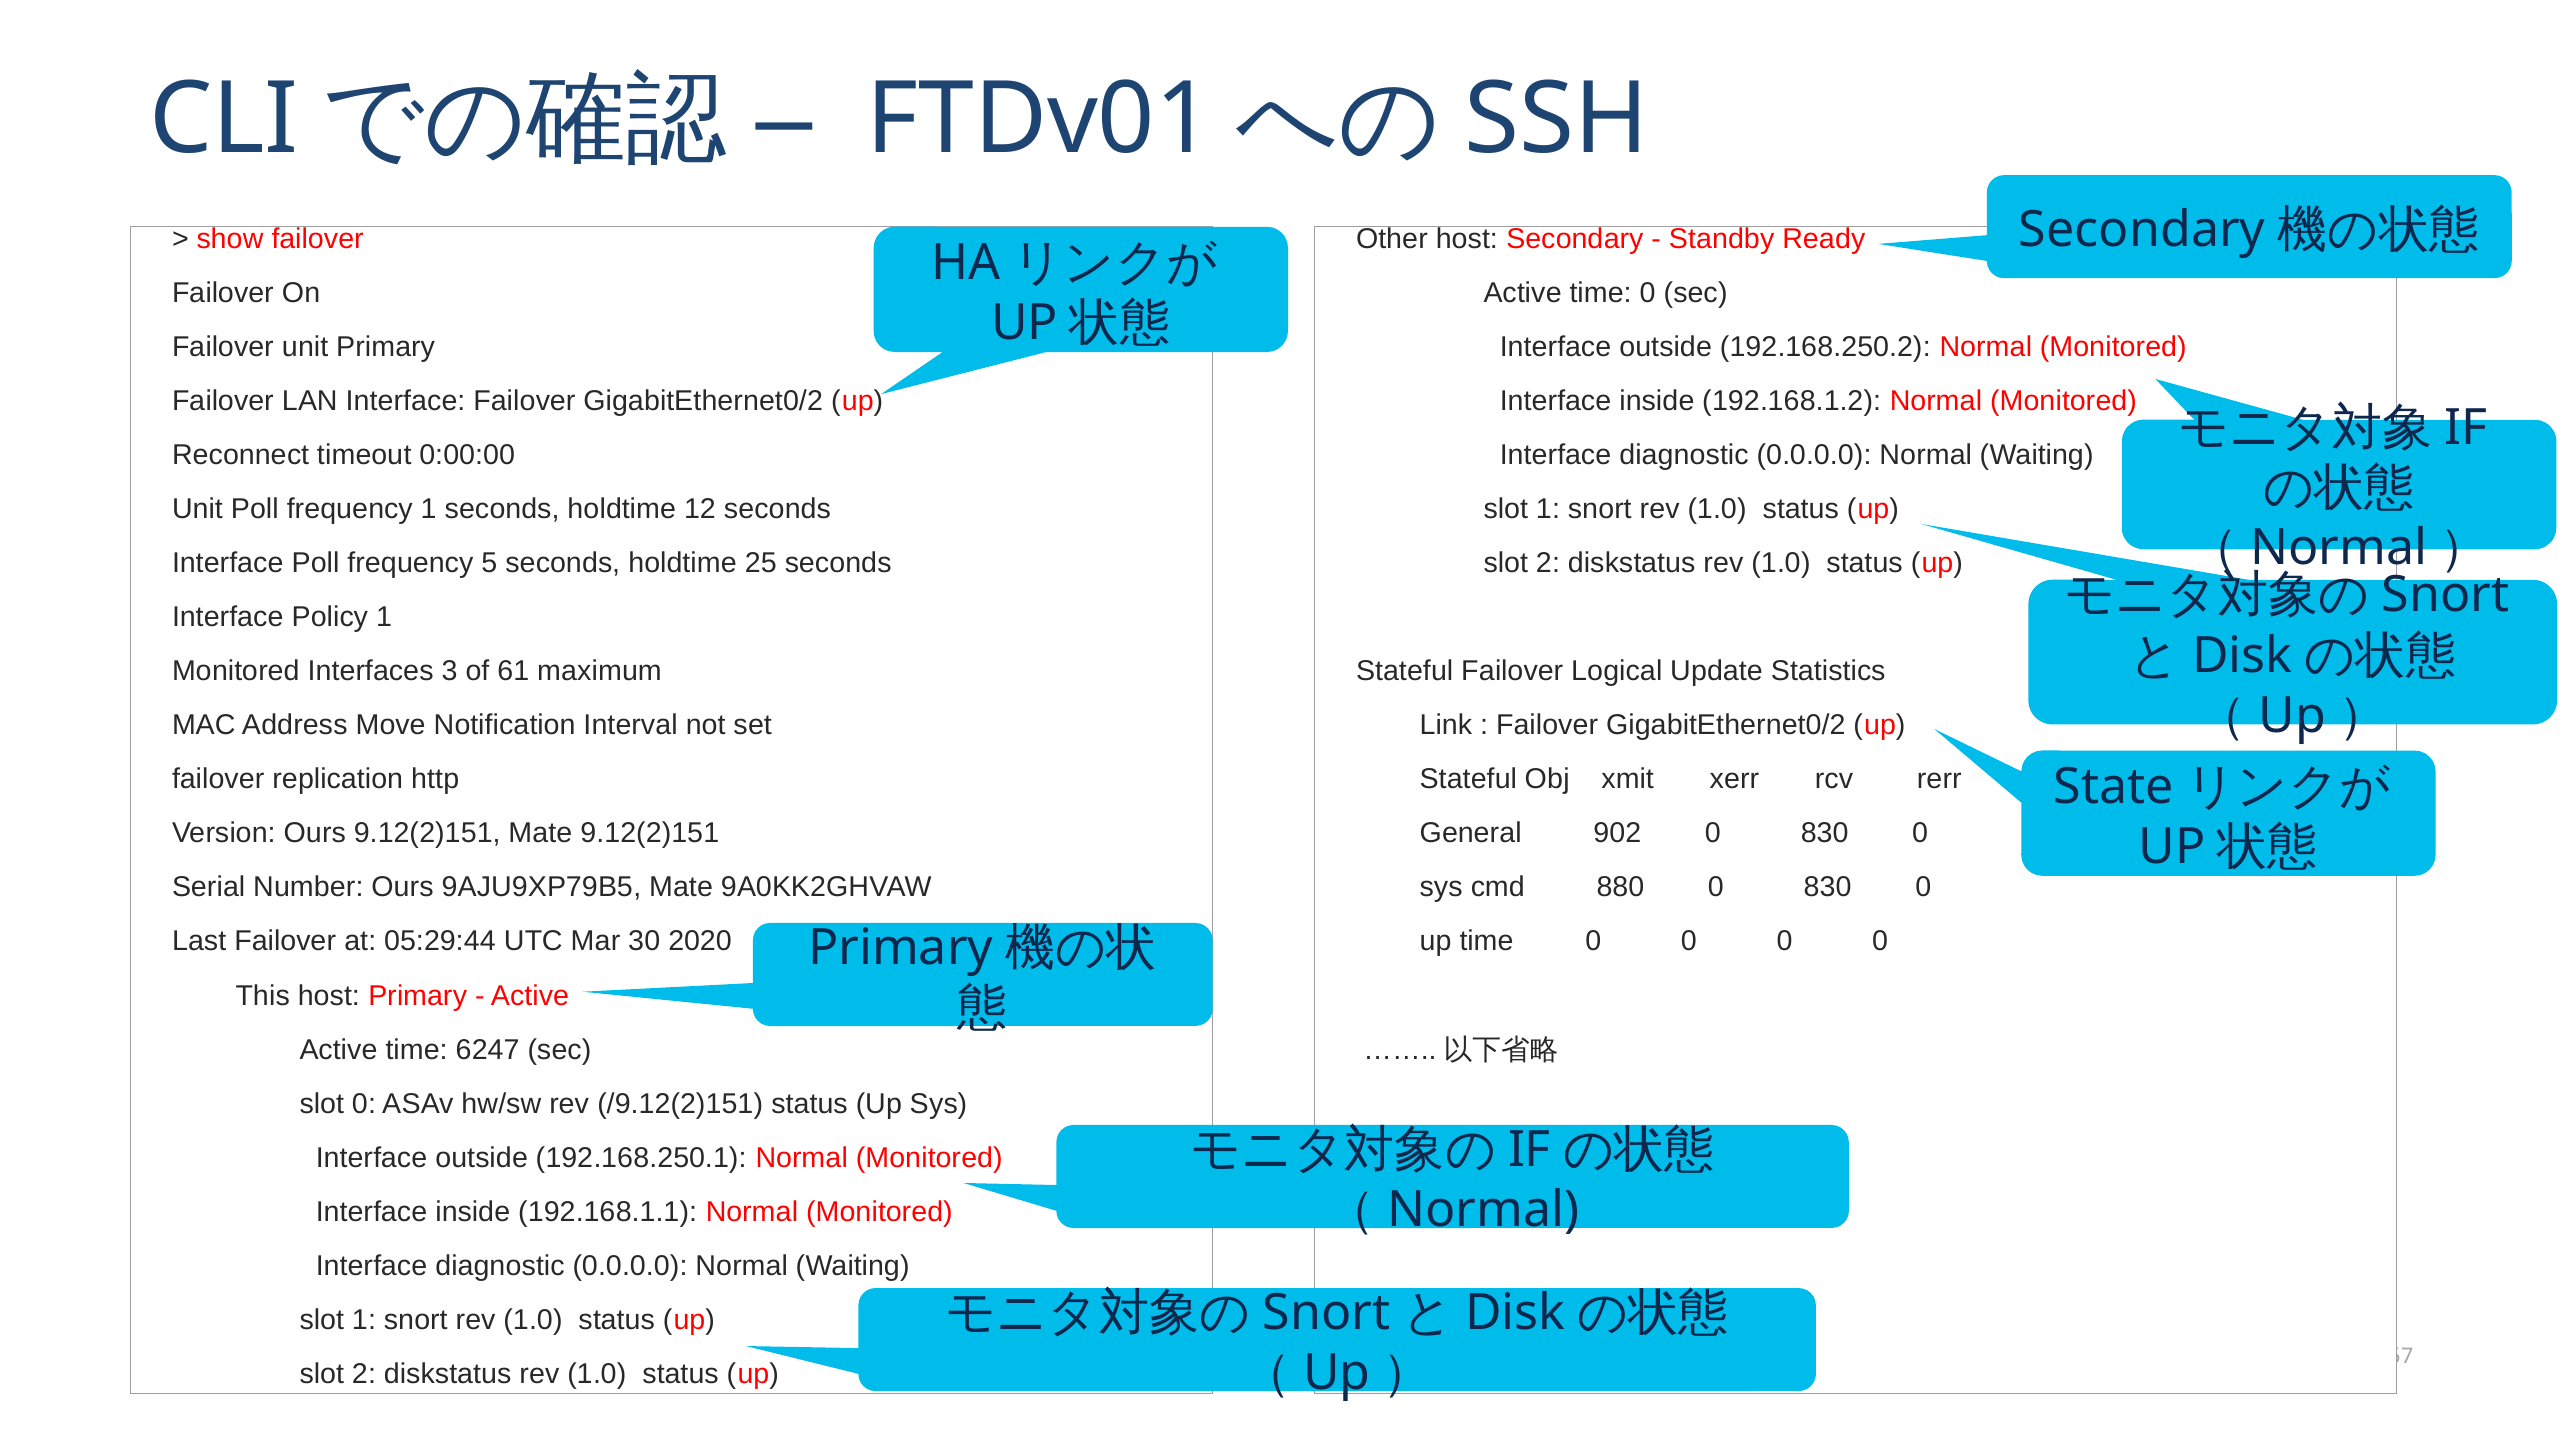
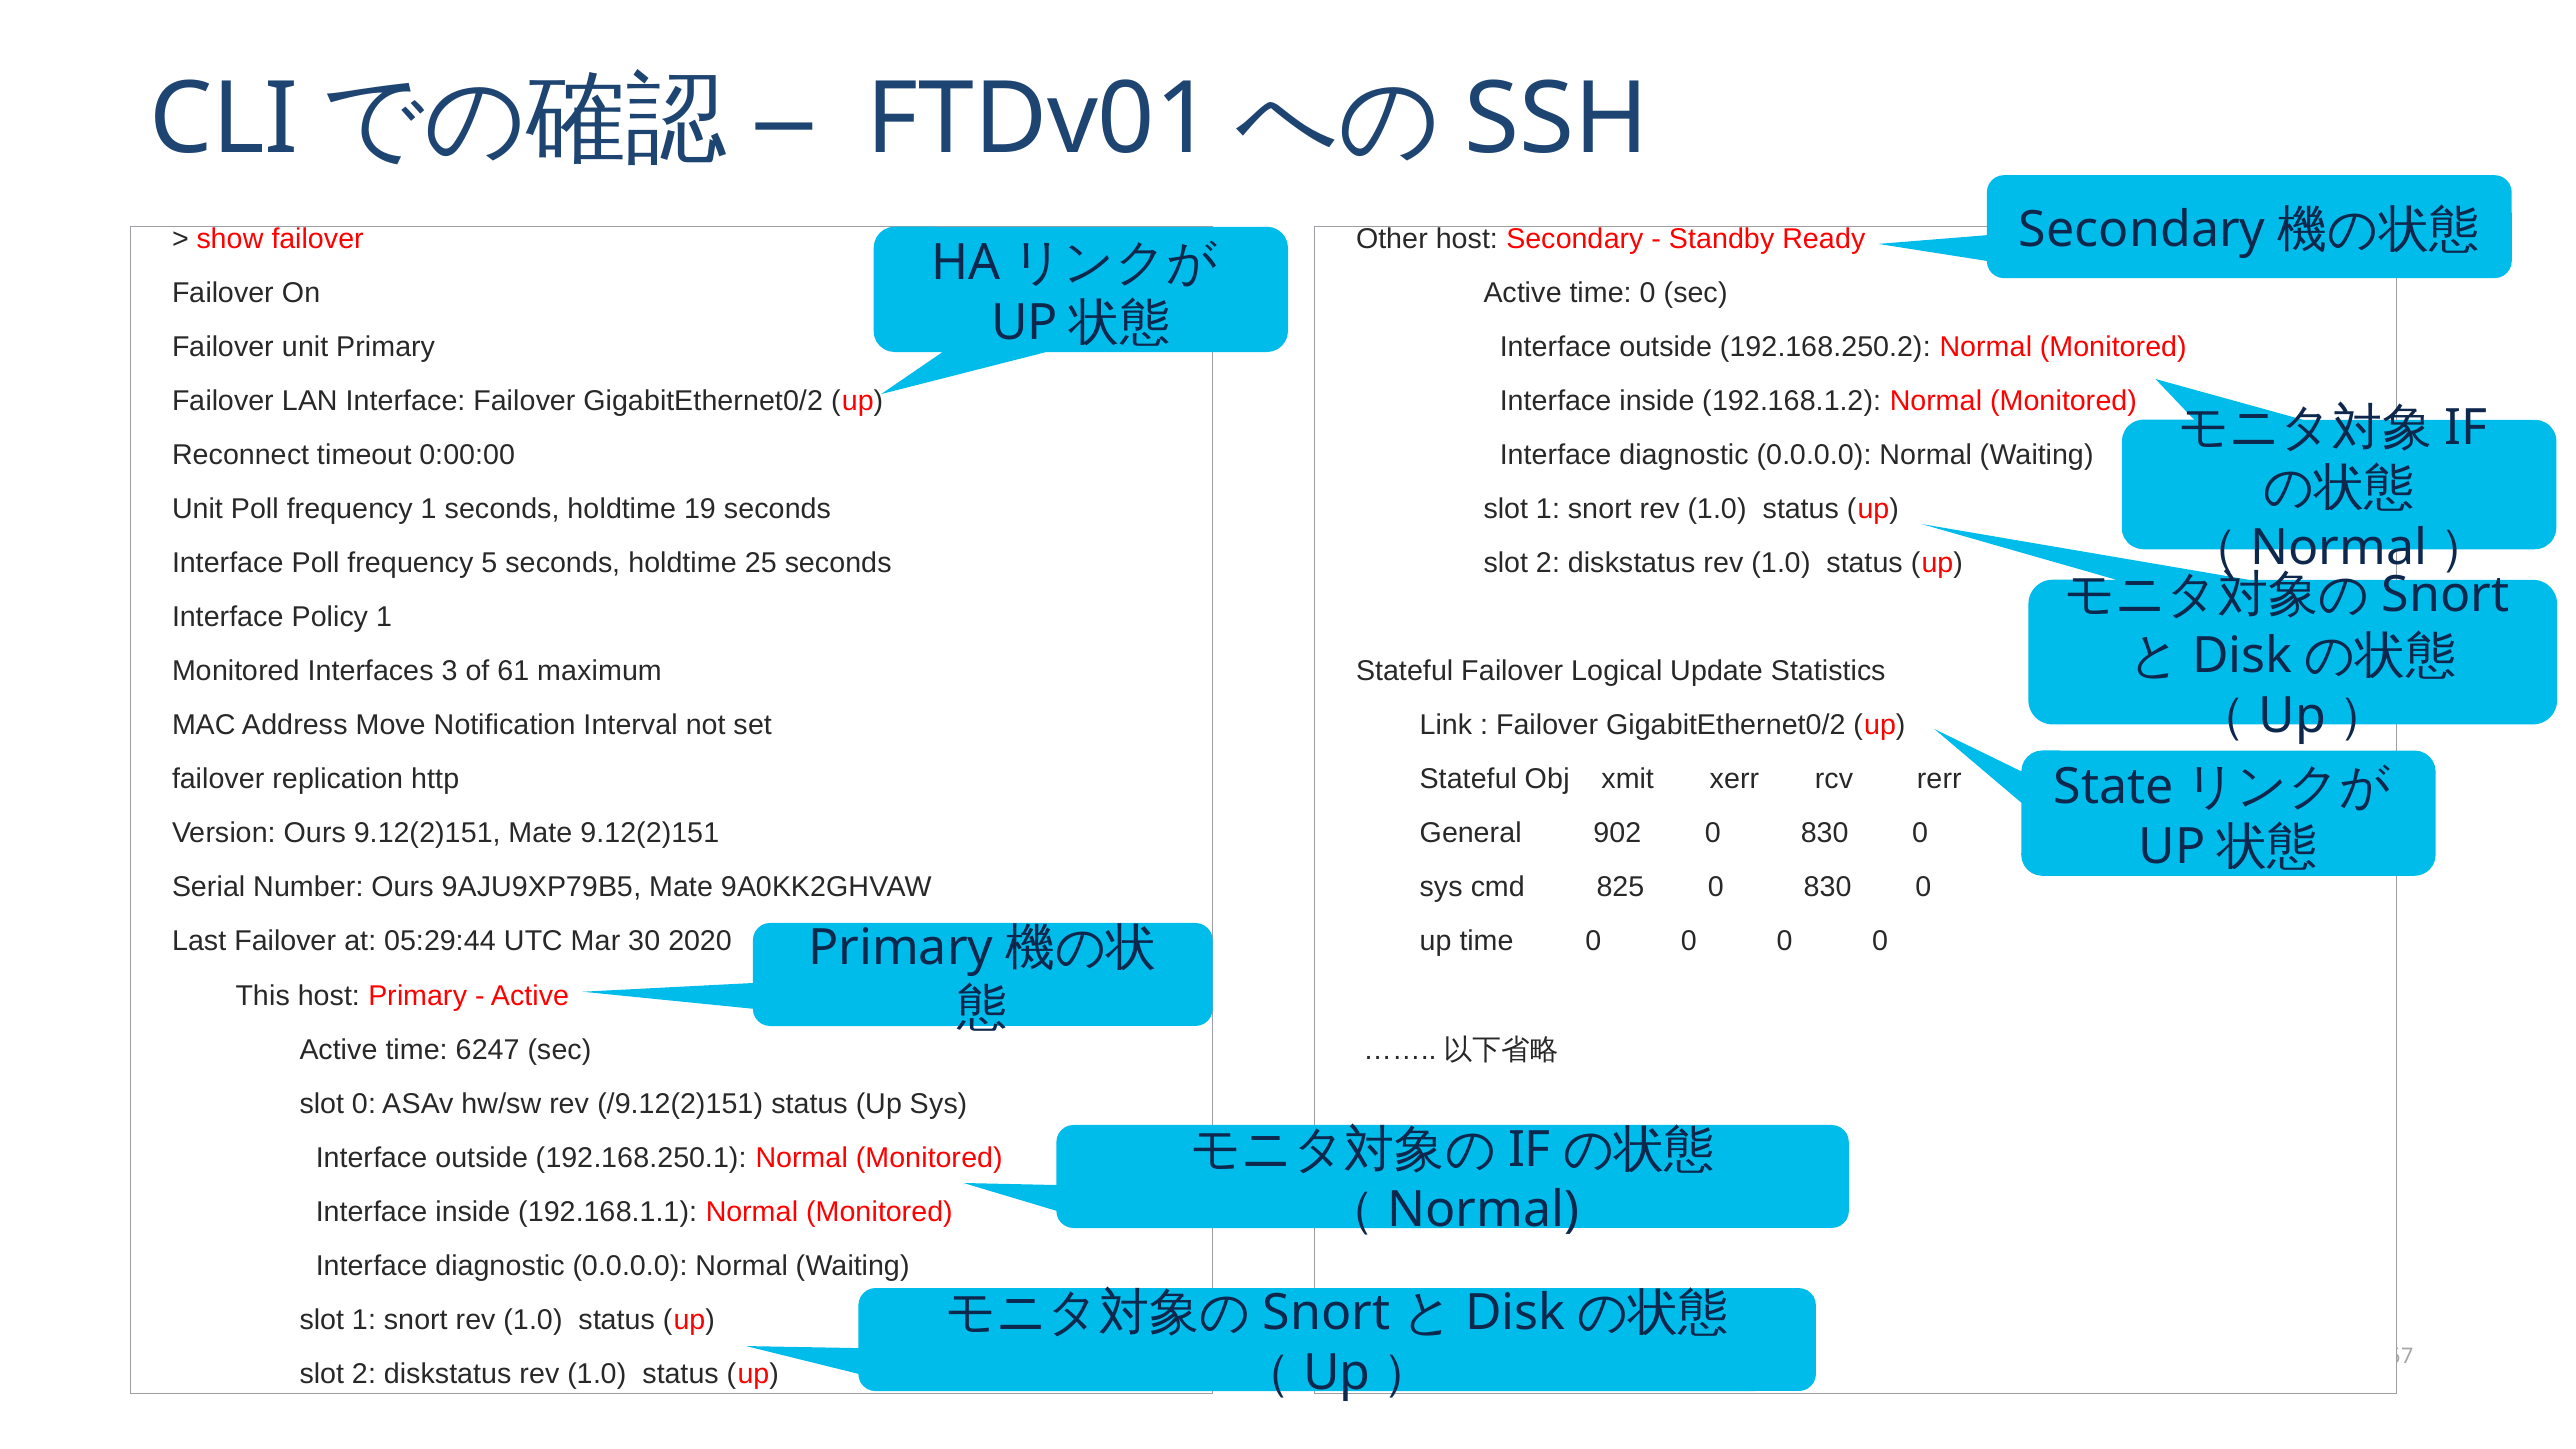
12: 12 -> 19 (700, 509)
880: 880 -> 825 (1620, 887)
